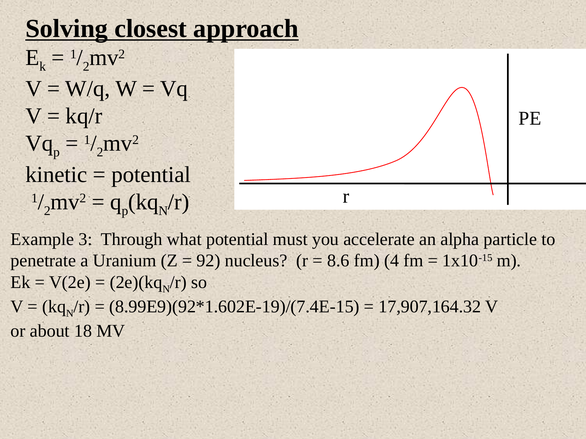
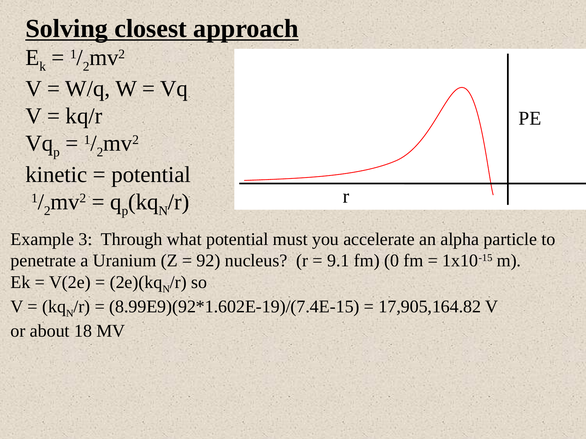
8.6: 8.6 -> 9.1 (338, 261)
4: 4 -> 0 (392, 261)
17,907,164.32: 17,907,164.32 -> 17,905,164.82 (430, 307)
